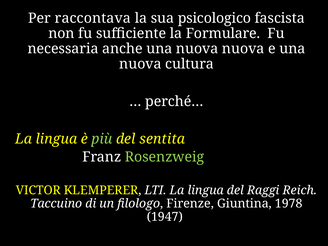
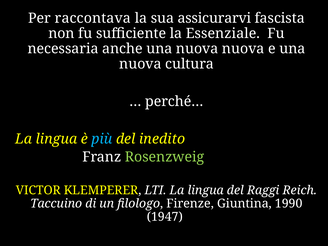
psicologico: psicologico -> assicurarvi (214, 18)
Formulare: Formulare -> Essenziale (223, 34)
più colour: light green -> light blue (102, 139)
sentita: sentita -> inedito (162, 139)
1978: 1978 -> 1990 (289, 204)
